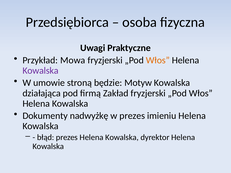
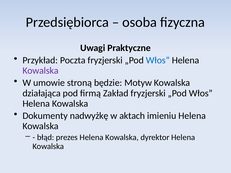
Mowa: Mowa -> Poczta (73, 60)
Włos colour: orange -> blue (158, 60)
w prezes: prezes -> aktach (132, 116)
